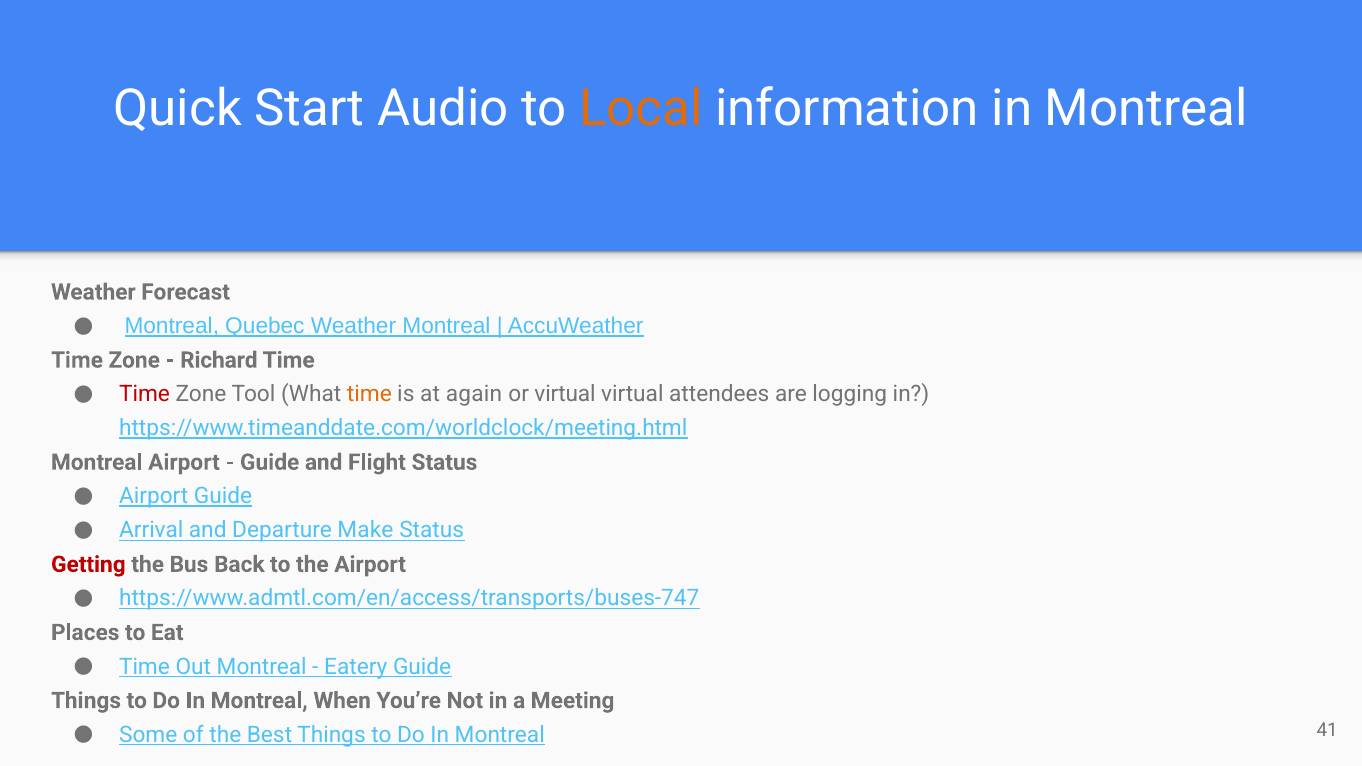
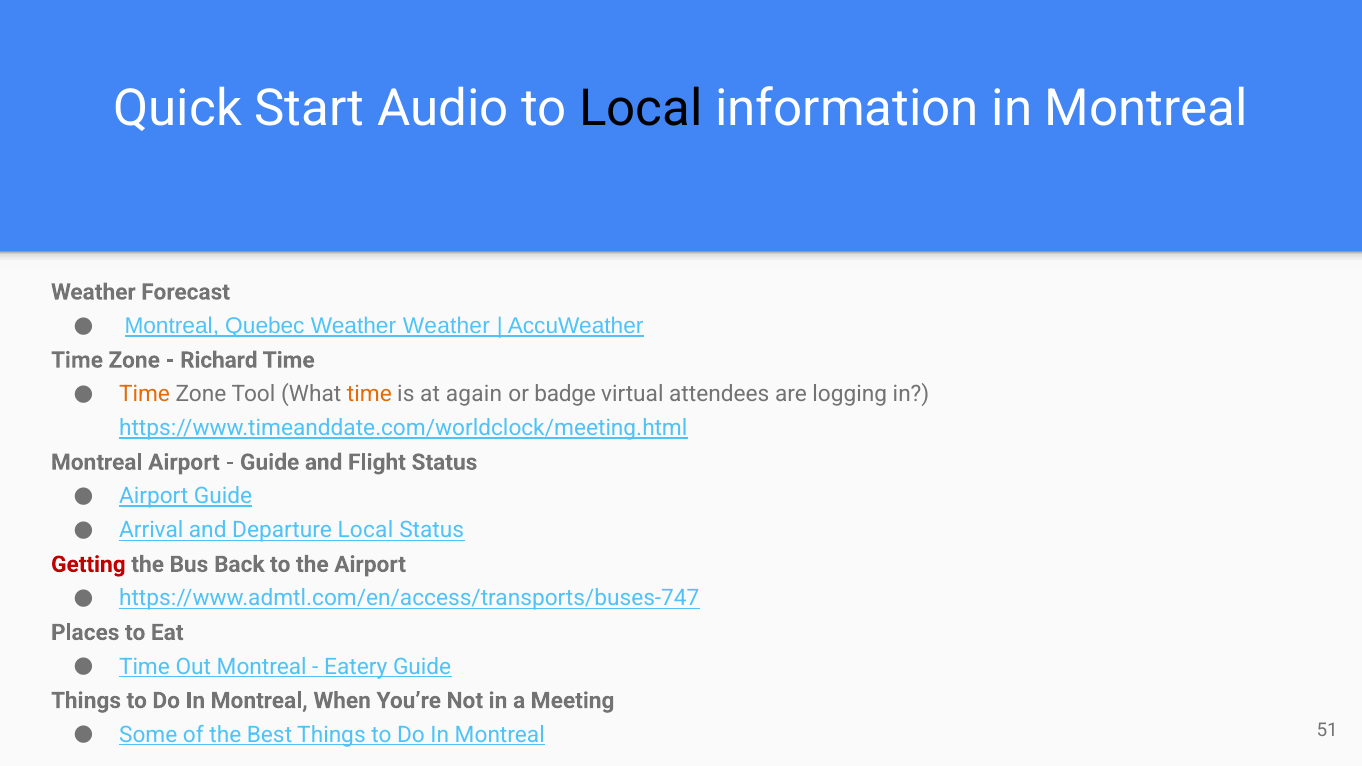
Local colour: orange -> black (641, 109)
Weather Montreal: Montreal -> Weather (446, 326)
Time colour: red -> orange (145, 394)
or virtual: virtual -> badge (565, 394)
Departure Make: Make -> Local (365, 530)
41: 41 -> 51 (1327, 730)
